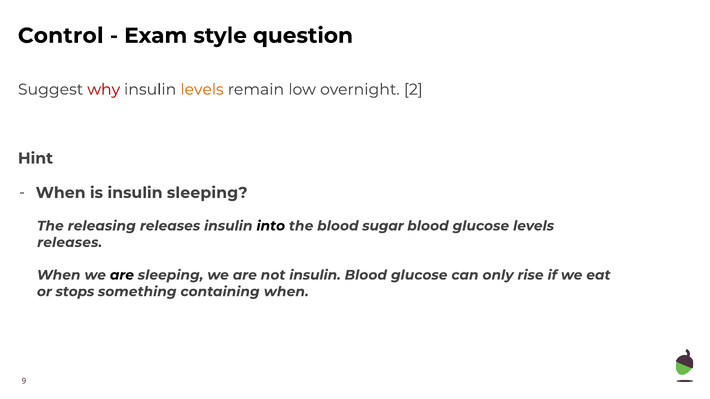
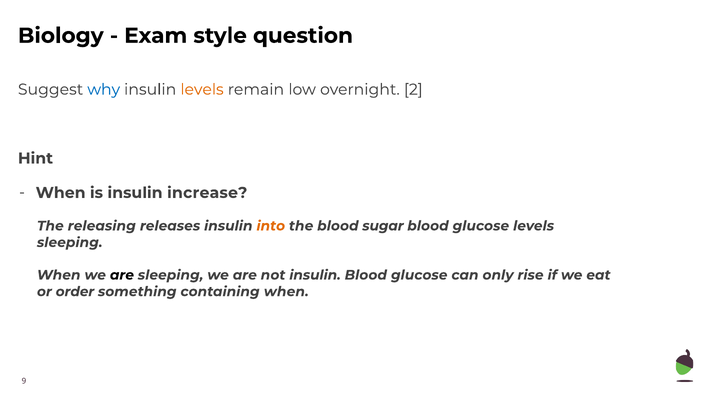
Control: Control -> Biology (61, 36)
why colour: red -> blue (104, 90)
insulin sleeping: sleeping -> increase (207, 193)
into colour: black -> orange (271, 226)
releases: releases -> sleeping (70, 243)
stops: stops -> order (75, 292)
